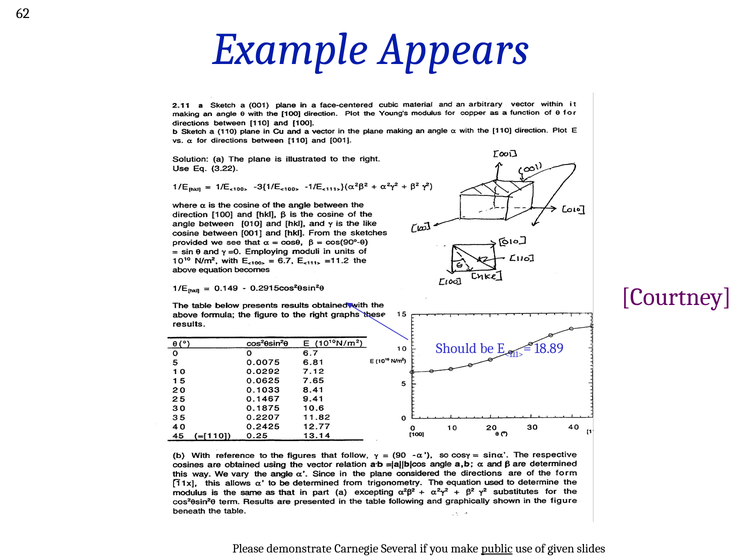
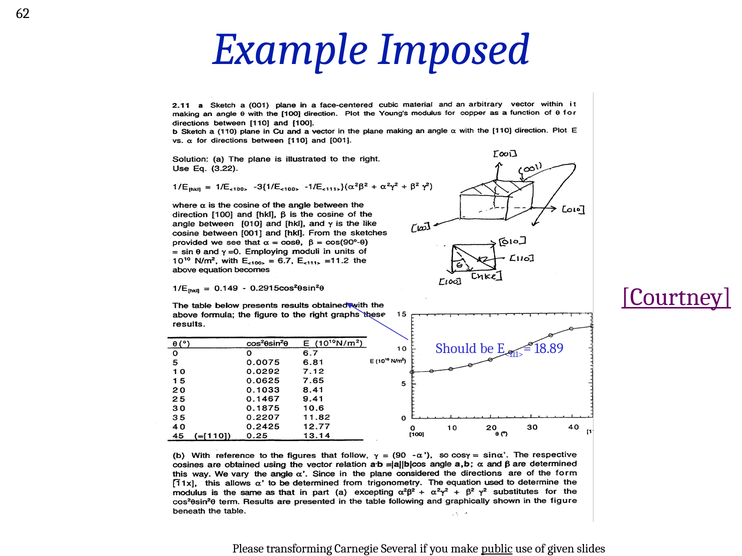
Appears: Appears -> Imposed (454, 50)
Courtney underline: none -> present (676, 297)
demonstrate: demonstrate -> transforming (299, 549)
